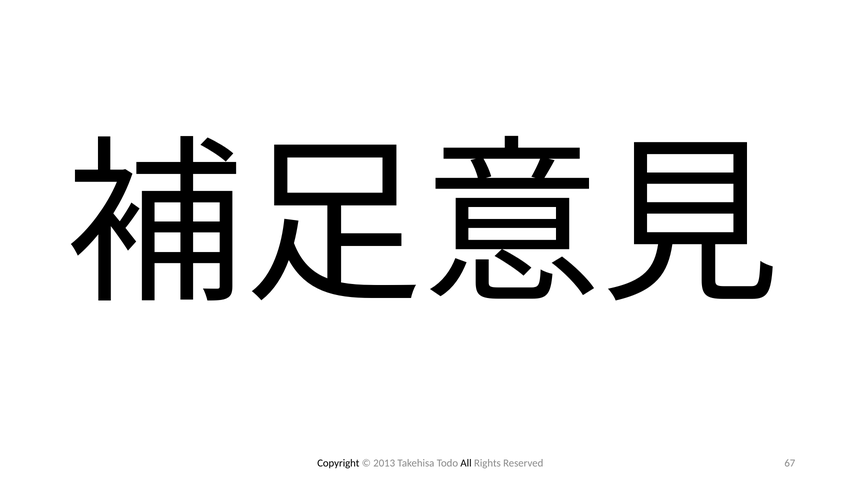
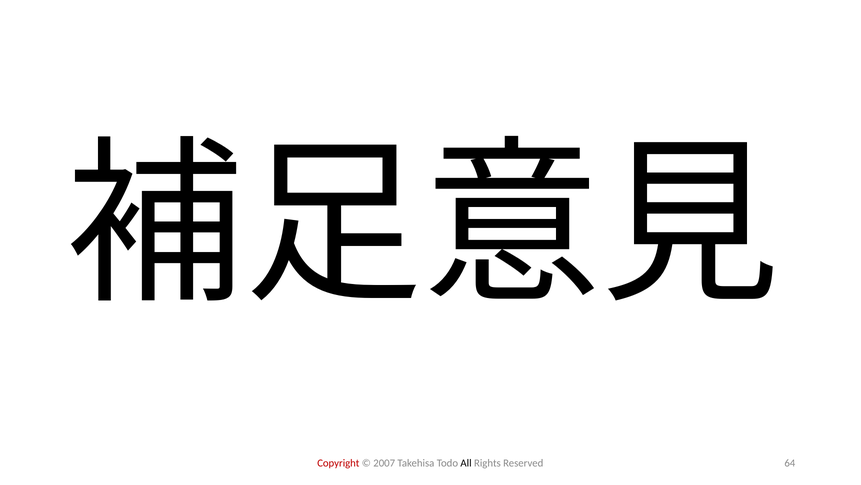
Copyright colour: black -> red (338, 463)
2013: 2013 -> 2007 (384, 463)
67: 67 -> 64 (790, 462)
